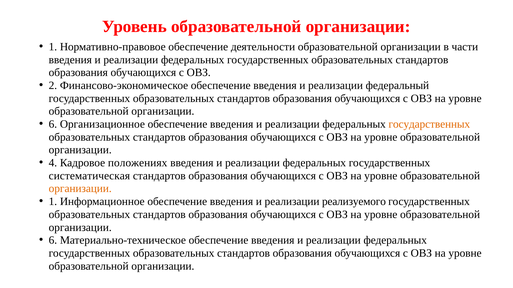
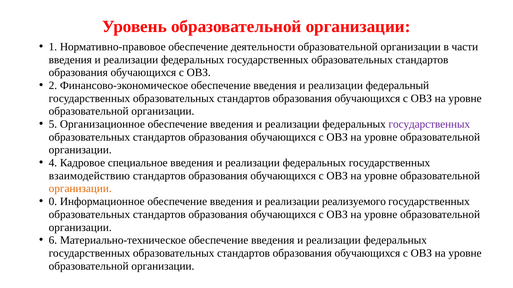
6: 6 -> 5 (53, 124)
государственных colour: orange -> purple (429, 124)
положениях: положениях -> специальное (138, 163)
систематическая: систематическая -> взаимодействию (89, 176)
1: 1 -> 0 (53, 202)
